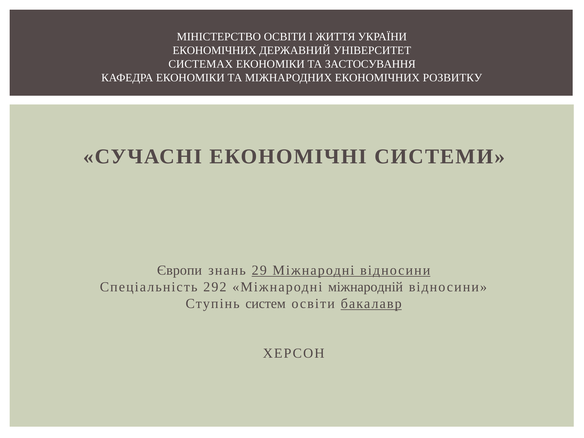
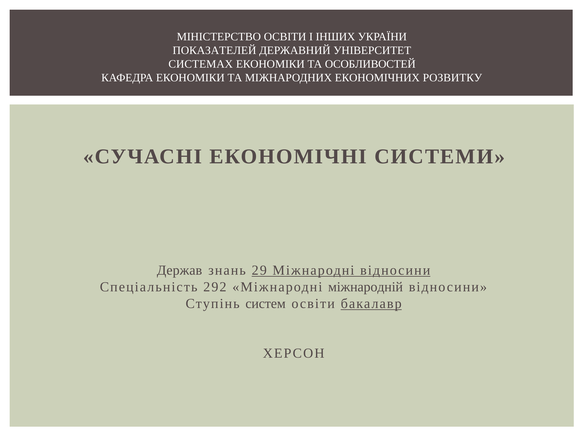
ЖИТТЯ: ЖИТТЯ -> ІНШИХ (335, 37)
ЕКОНОМІЧНИХ: ЕКОНОМІЧНИХ -> ПОКАЗАТЕЛЕЙ (214, 50)
ЗАСТОСУВАННЯ: ЗАСТОСУВАННЯ -> ОСОБЛИВОСТЕЙ (370, 64)
Європи: Європи -> Держав (179, 270)
